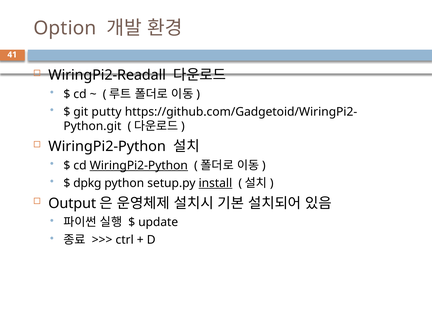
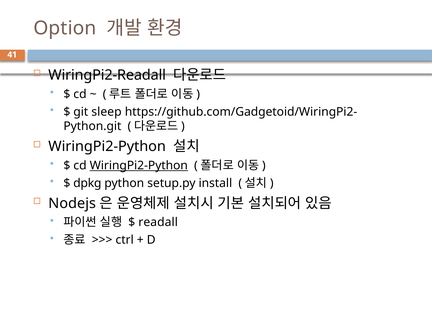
putty: putty -> sleep (106, 112)
install underline: present -> none (215, 183)
Output: Output -> Nodejs (72, 203)
update: update -> readall (158, 222)
